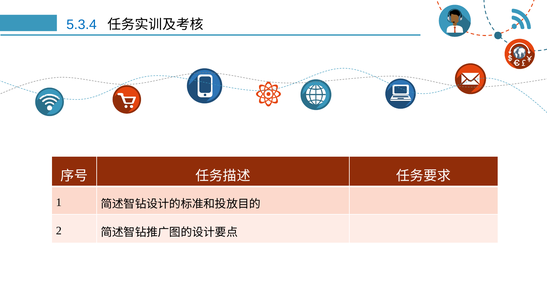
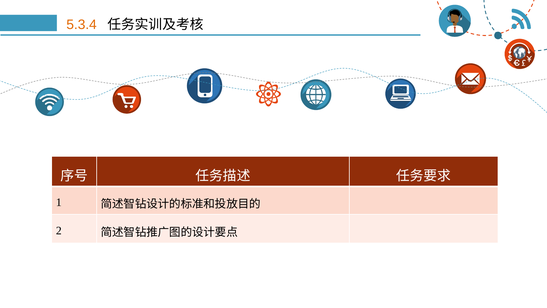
5.3.4 colour: blue -> orange (82, 25)
